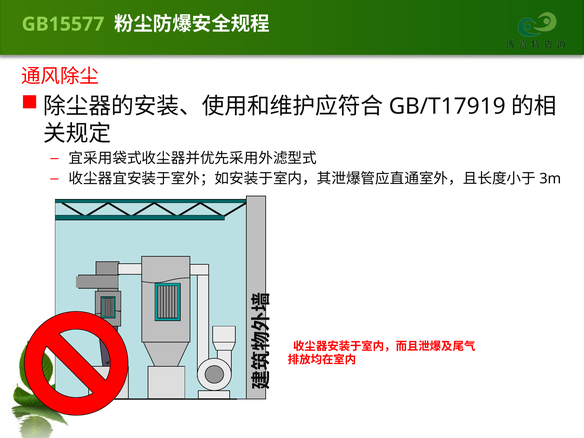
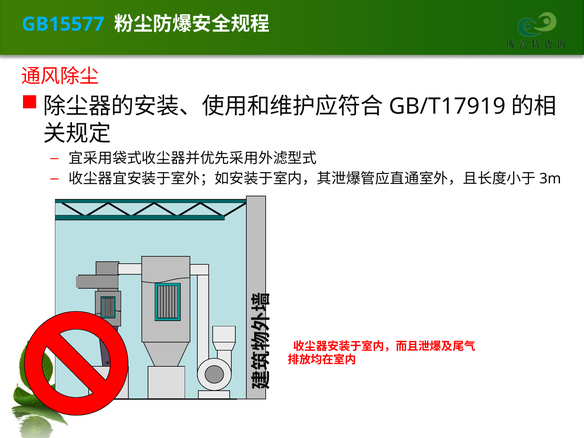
GB15577 colour: light green -> light blue (63, 24)
